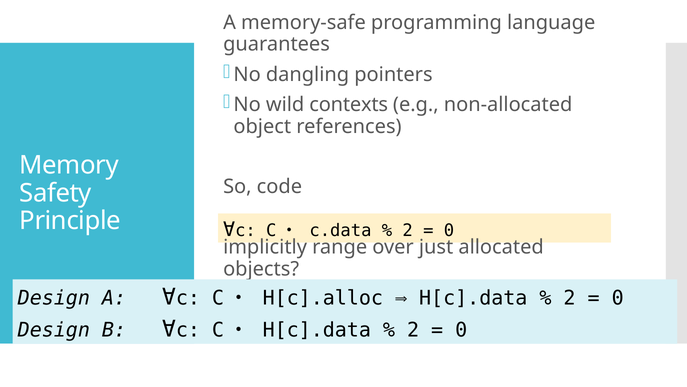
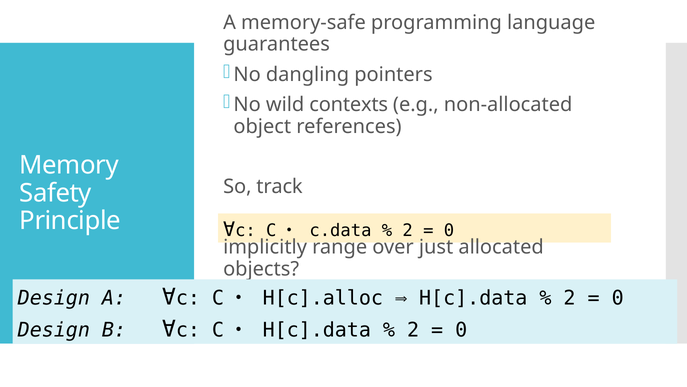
code: code -> track (279, 187)
